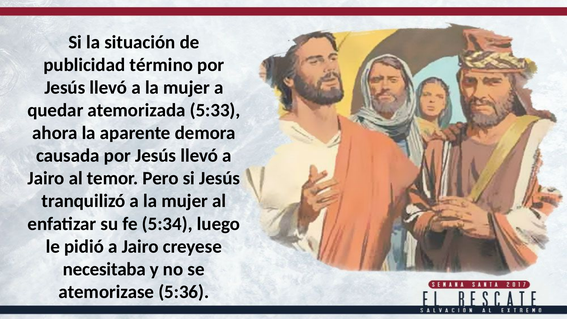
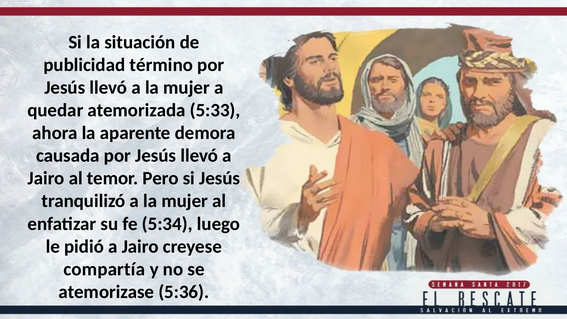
necesitaba: necesitaba -> compartía (104, 269)
